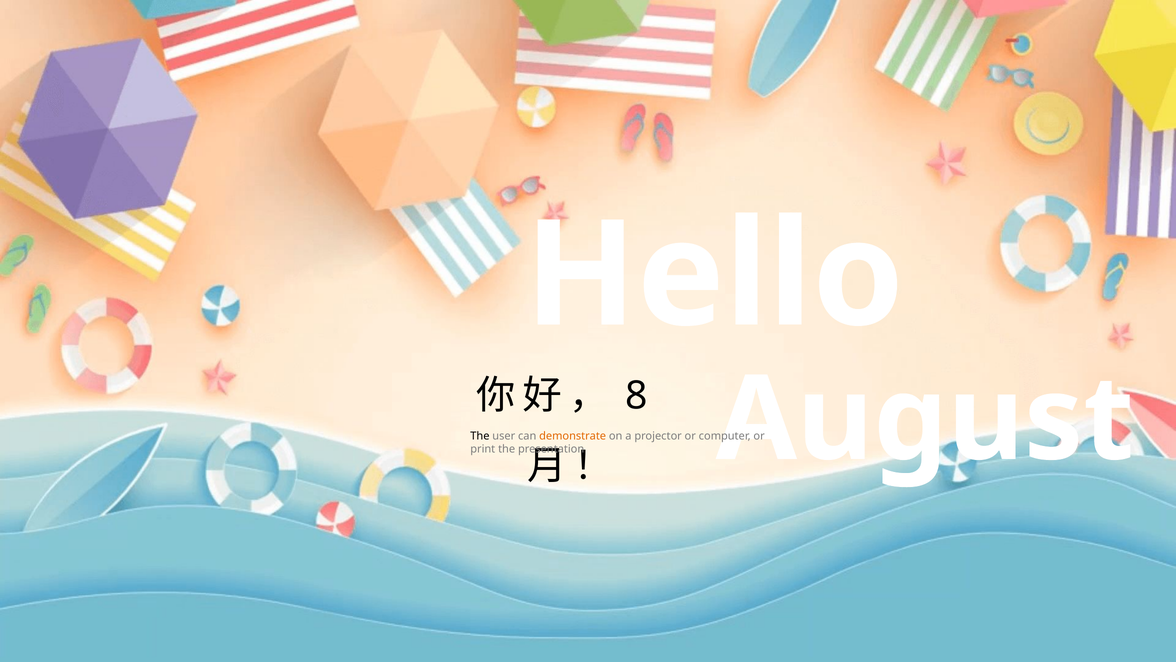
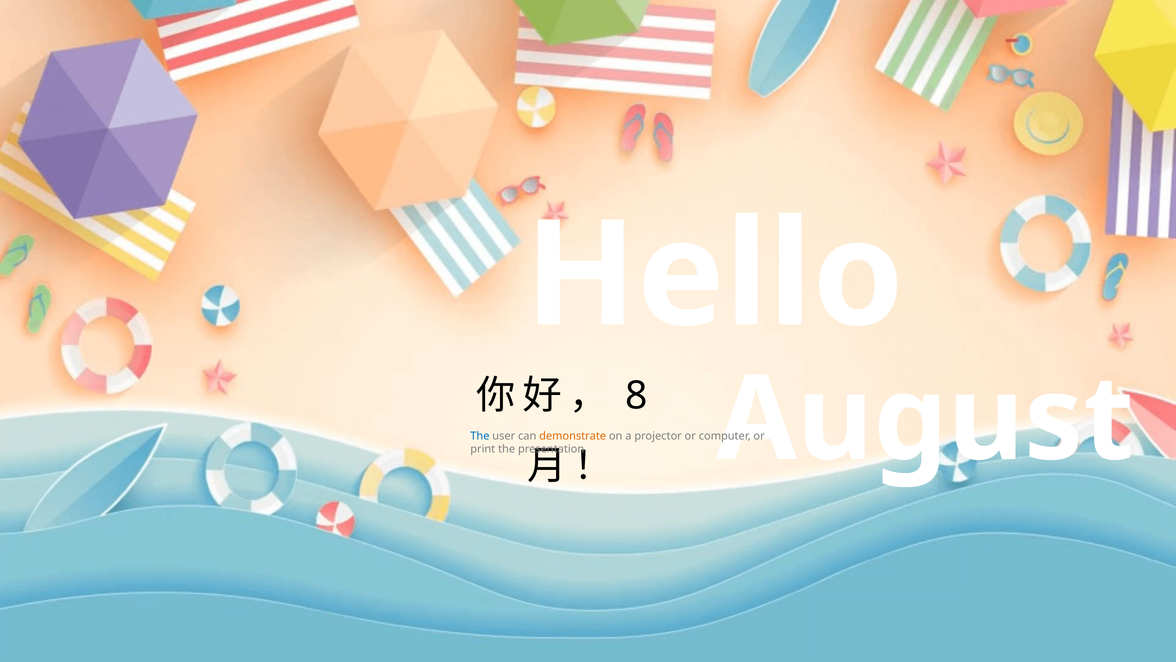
The colour: black -> blue (480, 436)
